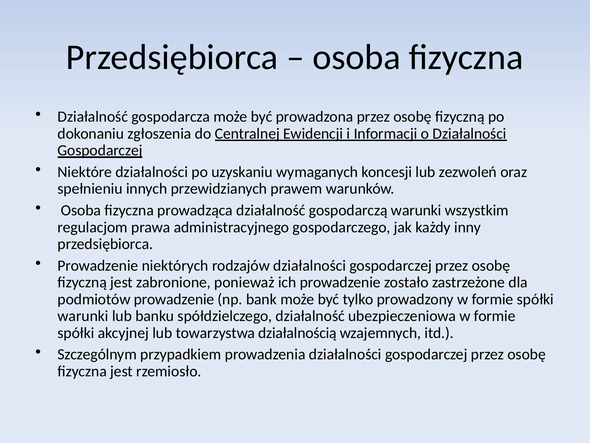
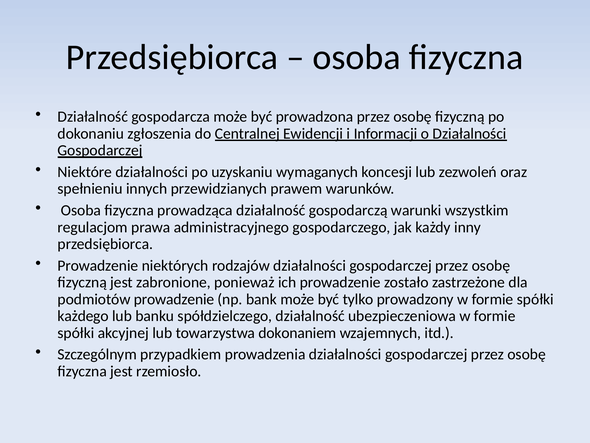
warunki: warunki -> każdego (83, 316)
działalnością: działalnością -> dokonaniem (297, 333)
